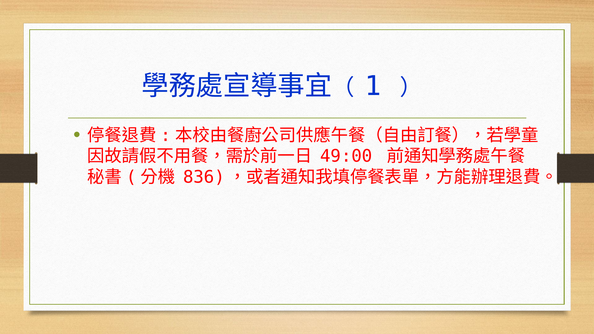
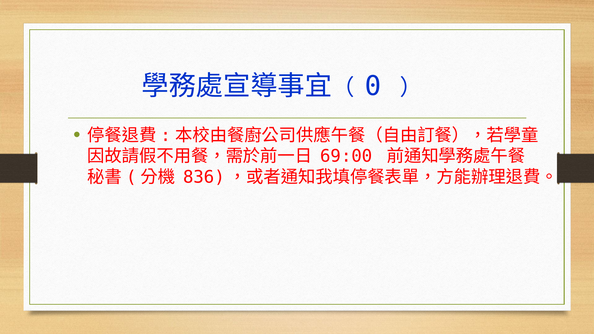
1: 1 -> 0 (373, 86)
49:00: 49:00 -> 69:00 (346, 156)
